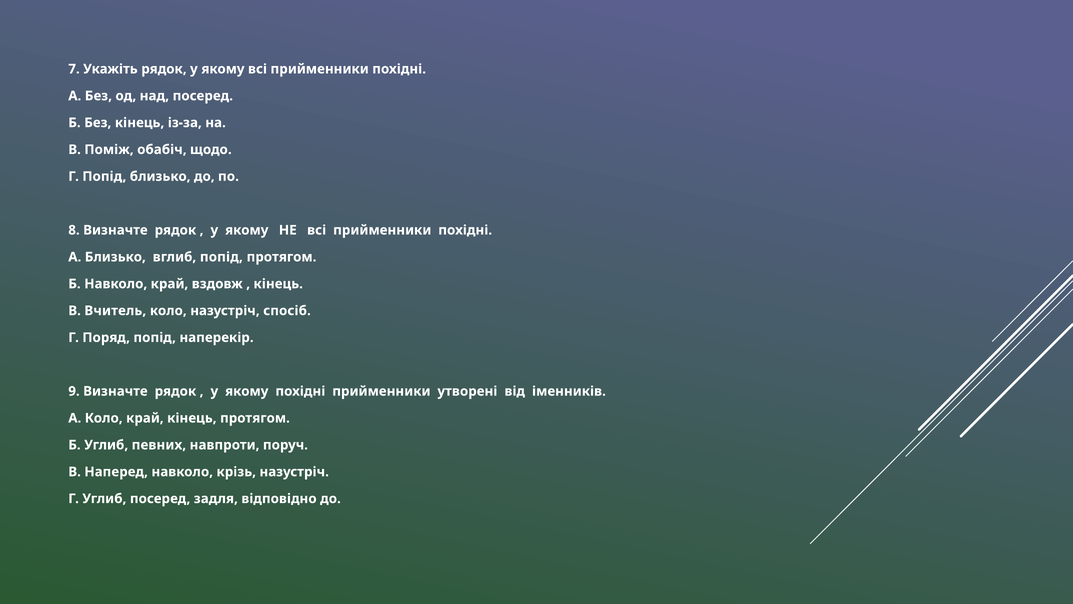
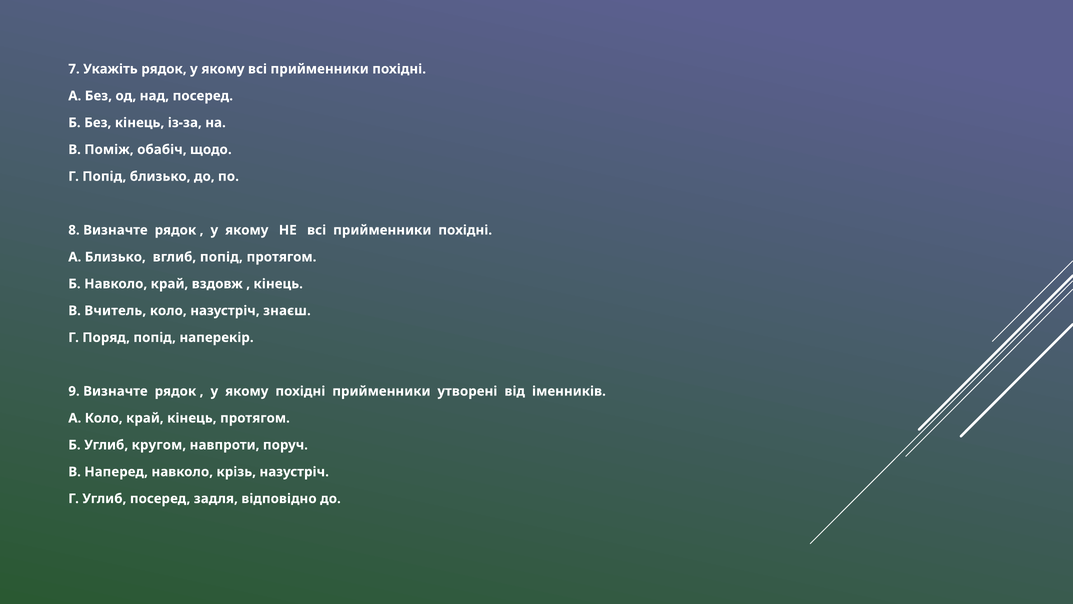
спосіб: спосіб -> знаєш (287, 310)
певних: певних -> кругом (159, 445)
